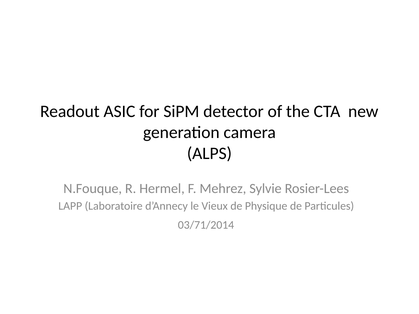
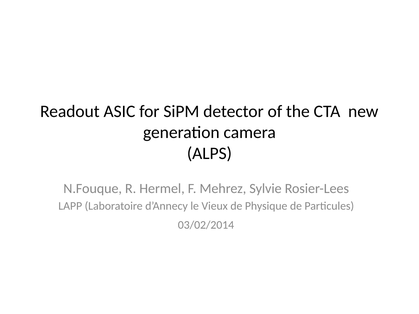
03/71/2014: 03/71/2014 -> 03/02/2014 (206, 225)
